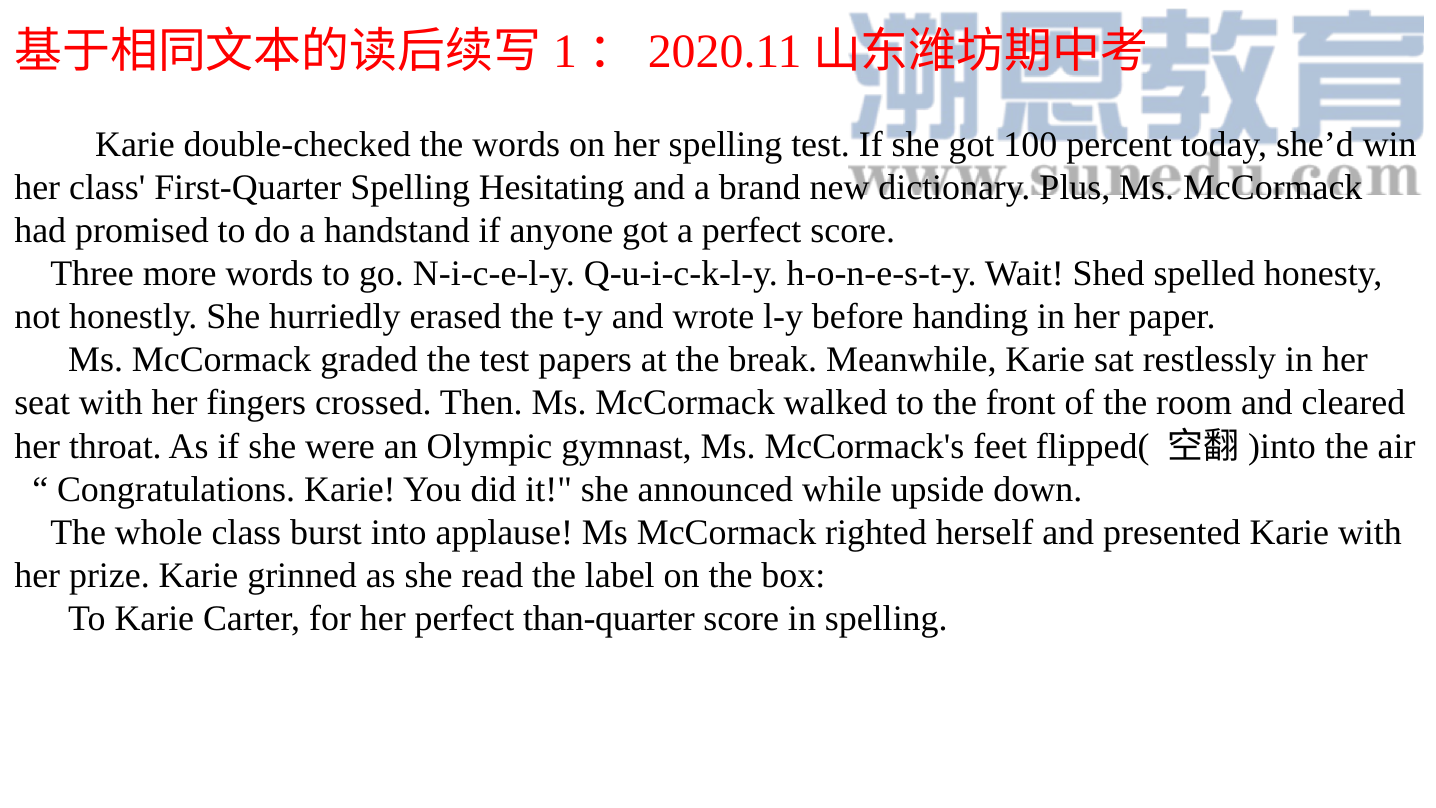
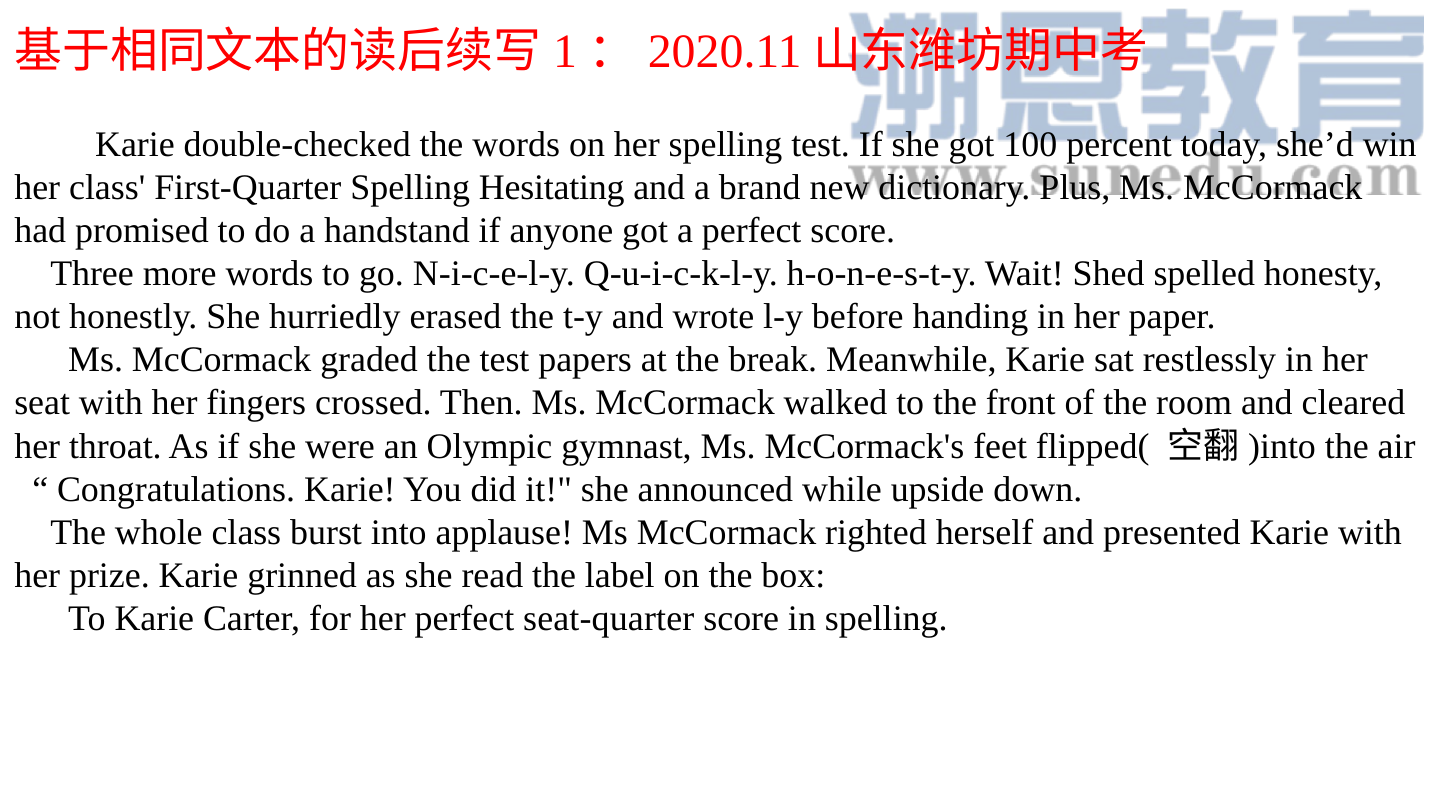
than-quarter: than-quarter -> seat-quarter (609, 618)
